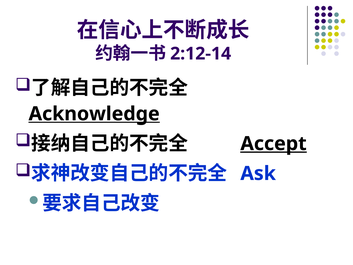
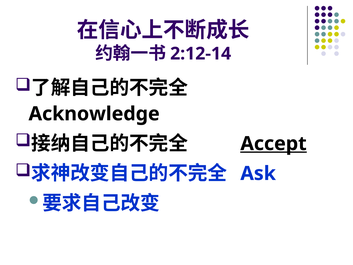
Acknowledge underline: present -> none (94, 114)
